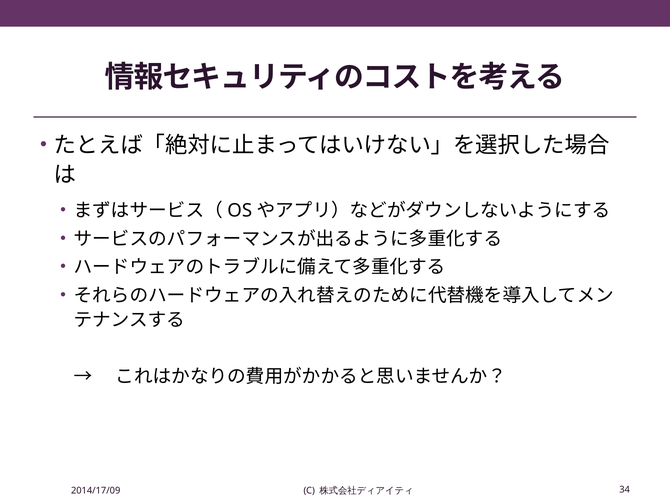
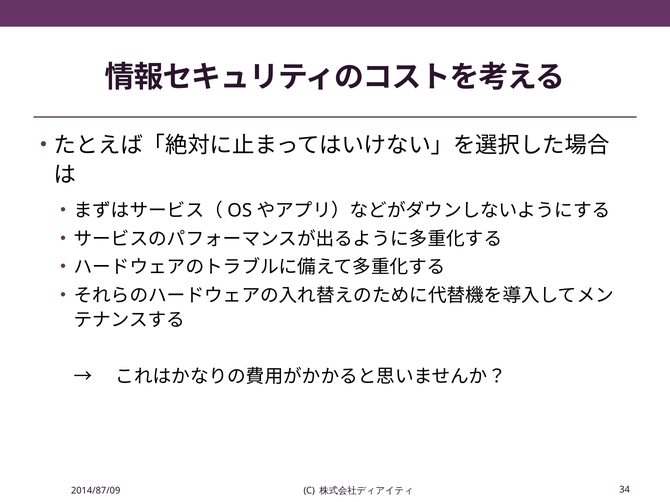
2014/17/09: 2014/17/09 -> 2014/87/09 (96, 491)
